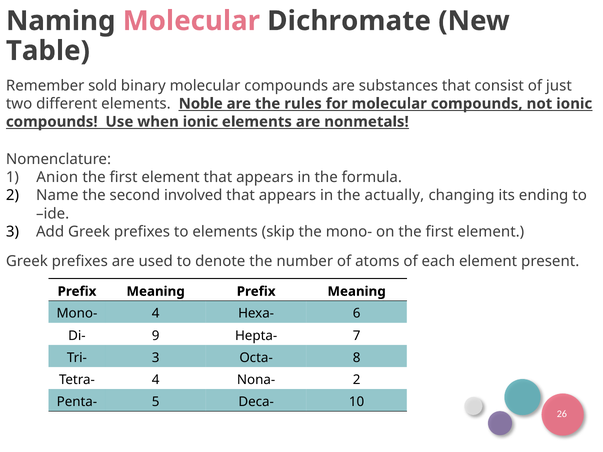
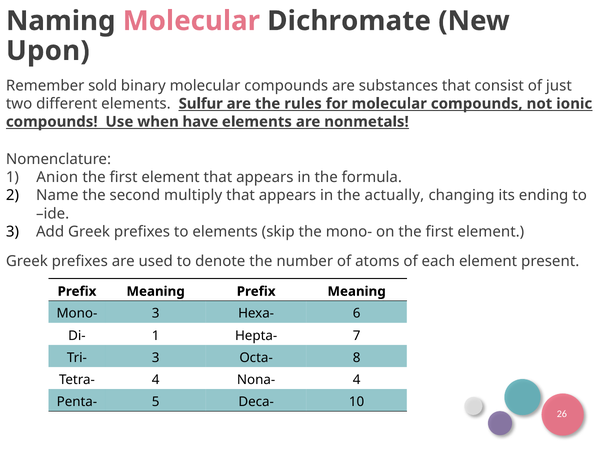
Table: Table -> Upon (48, 51)
Noble: Noble -> Sulfur (201, 104)
when ionic: ionic -> have (200, 122)
involved: involved -> multiply (193, 196)
Mono- 4: 4 -> 3 (156, 314)
Di- 9: 9 -> 1 (156, 336)
Nona- 2: 2 -> 4 (357, 380)
